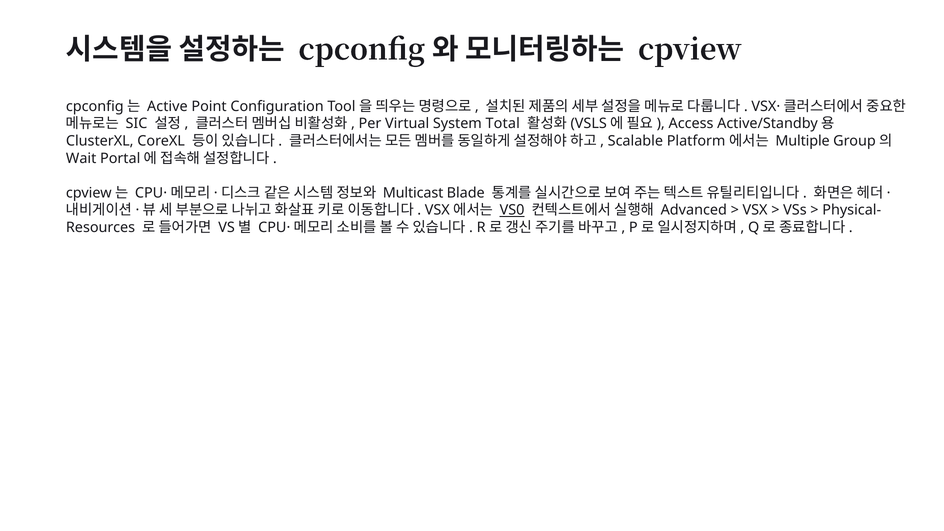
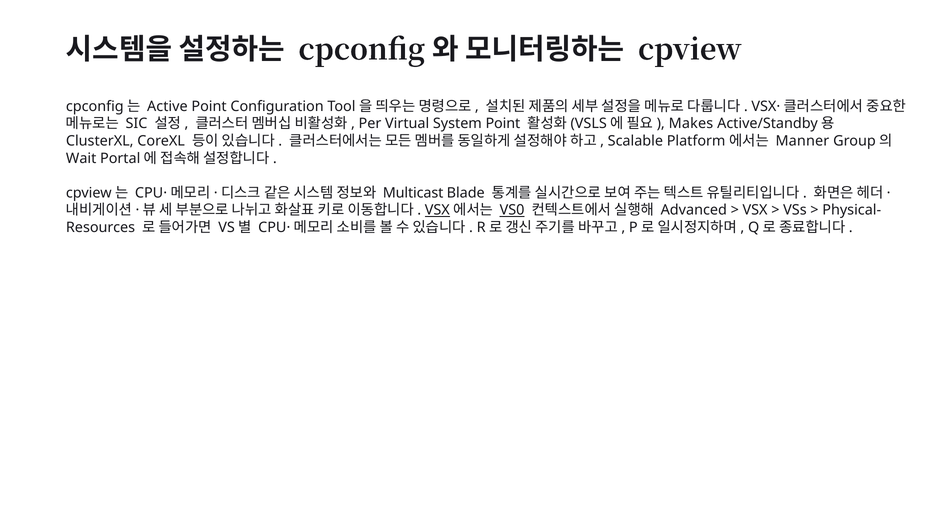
System Total: Total -> Point (503, 124)
Access: Access -> Makes (691, 124)
Multiple: Multiple -> Manner (802, 141)
VSX underline: none -> present (437, 210)
